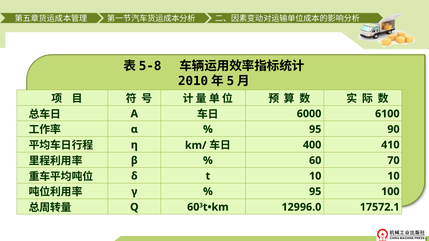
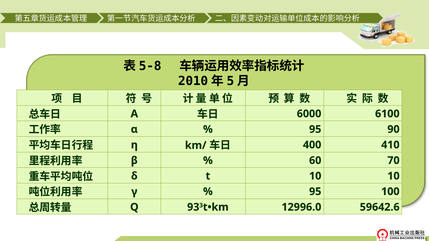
Q 60: 60 -> 93 (193, 207)
17572.1: 17572.1 -> 59642.6 (380, 207)
